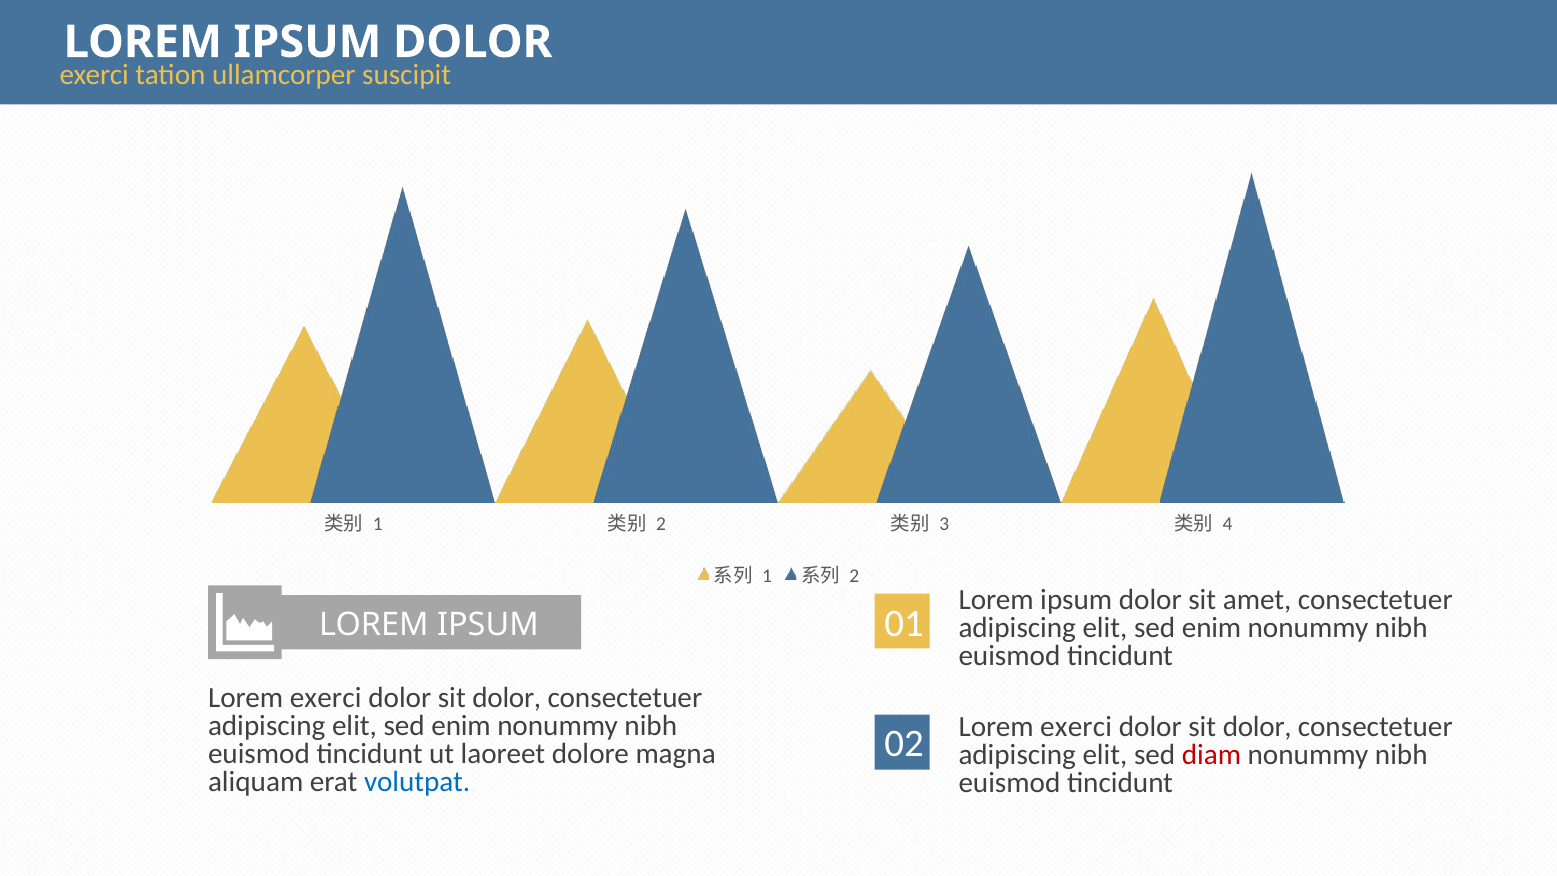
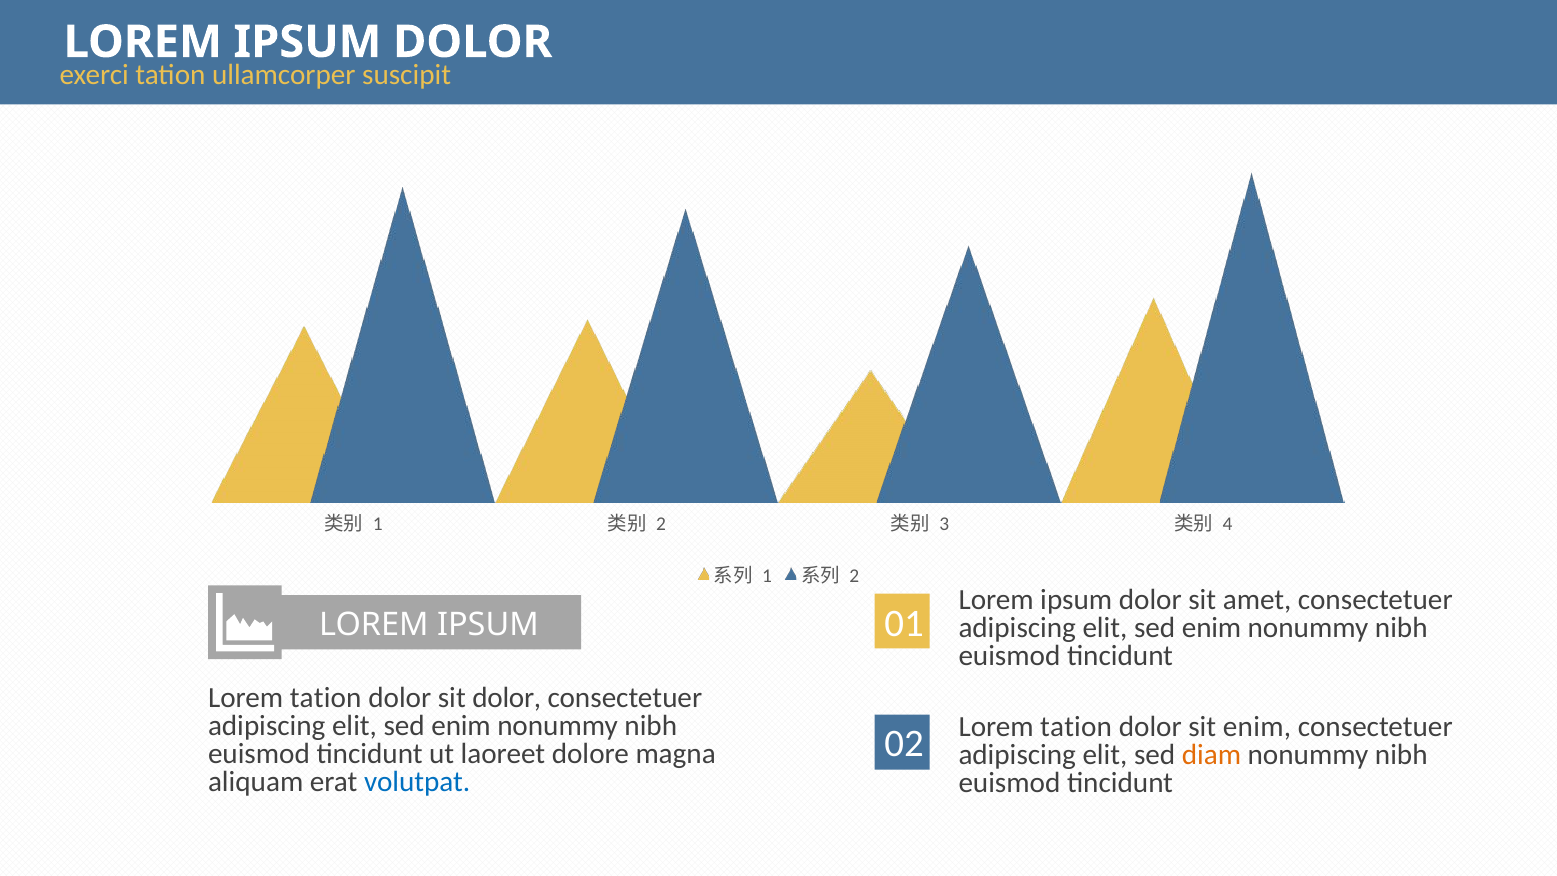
exerci: exerci -> tation (326, 698)
exerci: exerci -> tation (1076, 726)
dolor: dolor -> enim (1257, 726)
diam colour: red -> orange (1212, 754)
